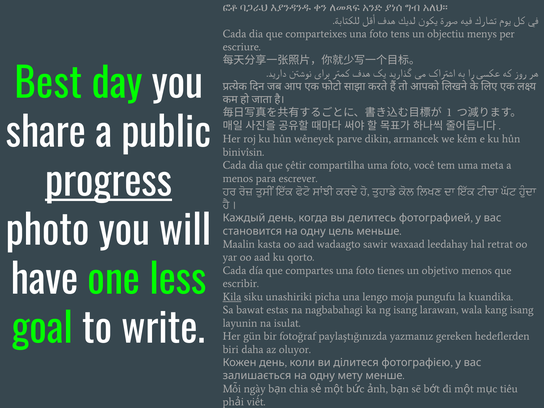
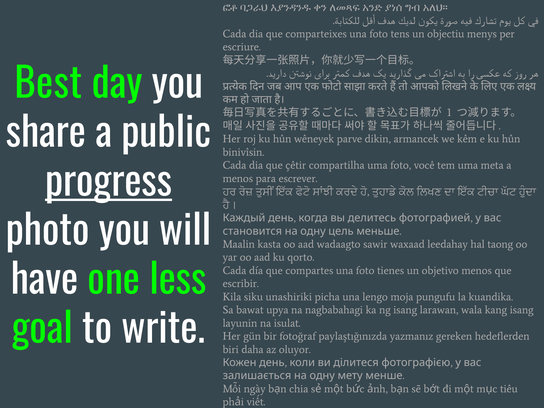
retrat: retrat -> taong (500, 244)
Kila underline: present -> none (232, 297)
estas: estas -> upya (277, 310)
